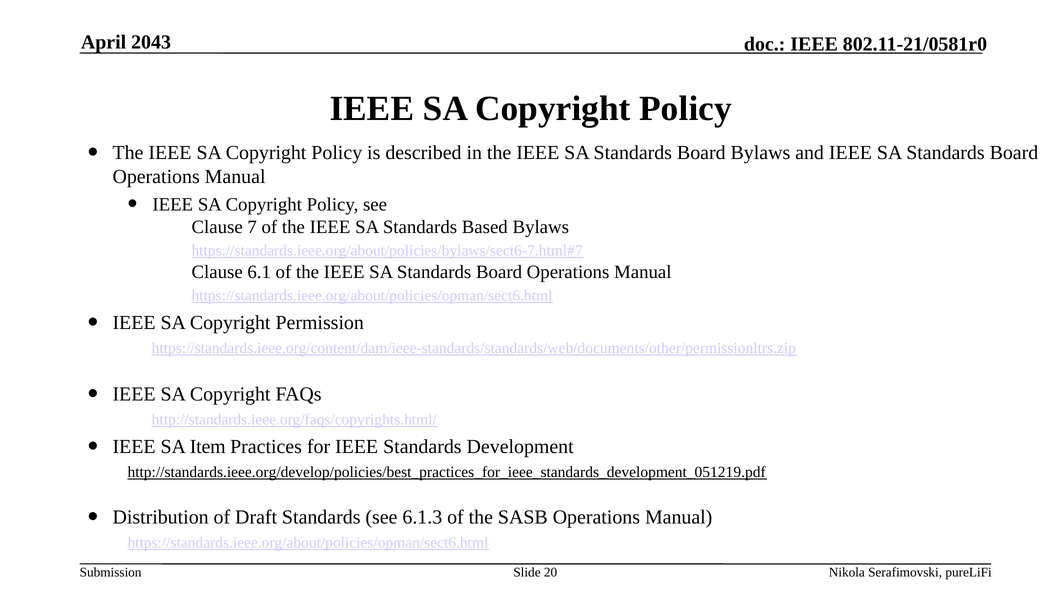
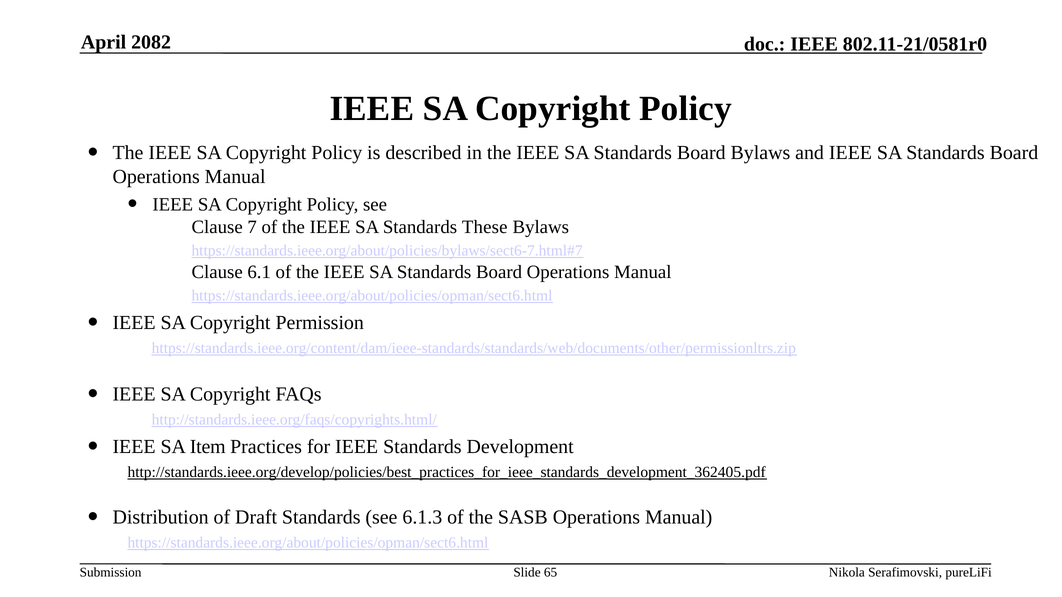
2043: 2043 -> 2082 (151, 42)
Based: Based -> These (485, 227)
http://standards.ieee.org/develop/policies/best_practices_for_ieee_standards_development_051219.pdf: http://standards.ieee.org/develop/policies/best_practices_for_ieee_standards_development_051219.pdf -> http://standards.ieee.org/develop/policies/best_practices_for_ieee_standards_development_362405.pdf (447, 473)
20: 20 -> 65 (551, 573)
